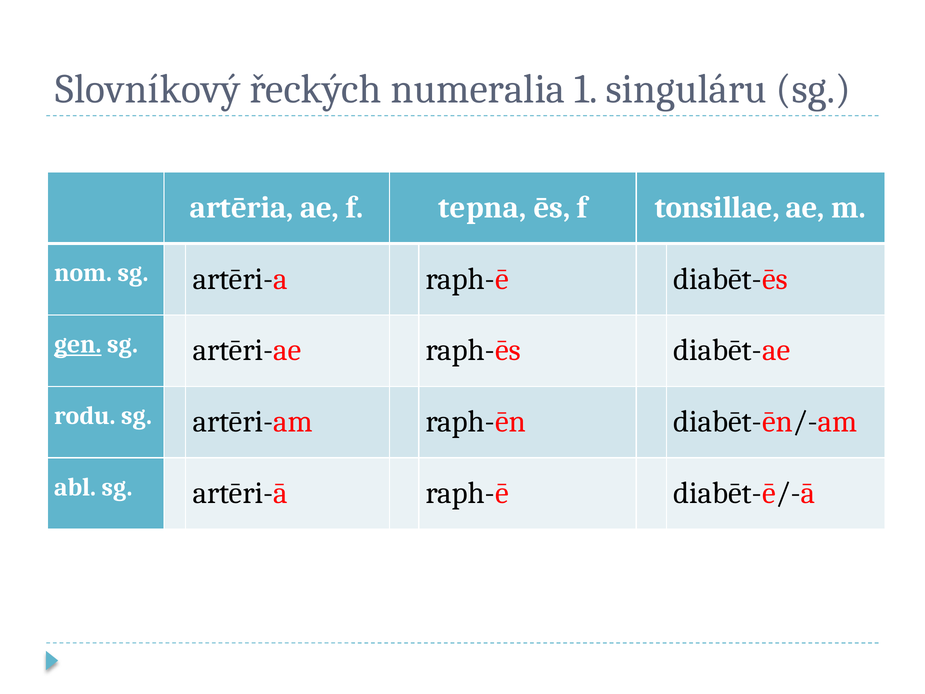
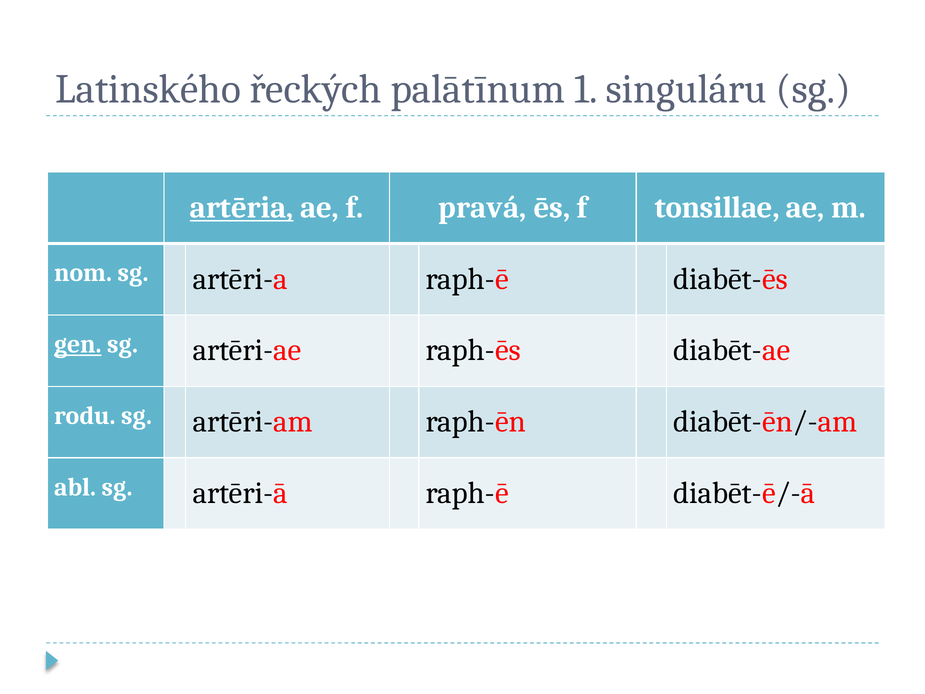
Slovníkový: Slovníkový -> Latinského (148, 89)
numeralia: numeralia -> palātīnum (478, 89)
artēria underline: none -> present (242, 207)
tepna: tepna -> pravá (482, 207)
